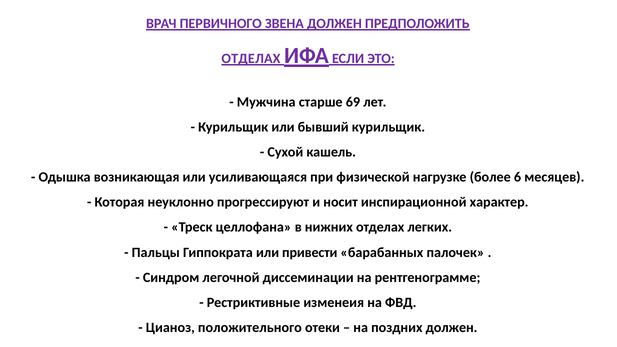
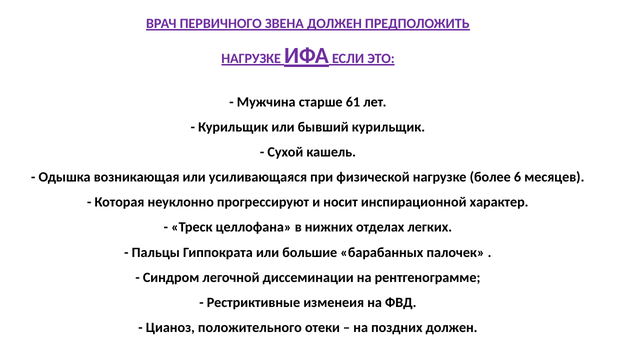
ОТДЕЛАХ: ОТДЕЛАХ -> НАГРУЗКЕ (251, 59)
69: 69 -> 61 (353, 102)
привести: привести -> большие (310, 252)
